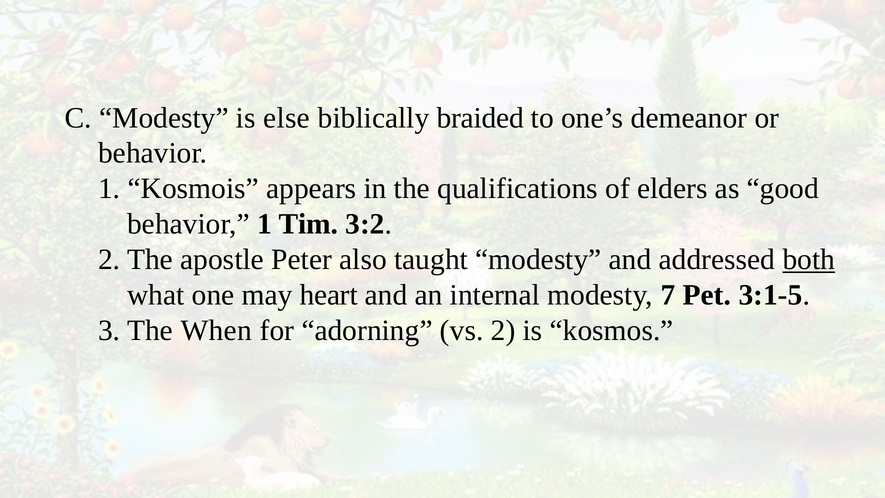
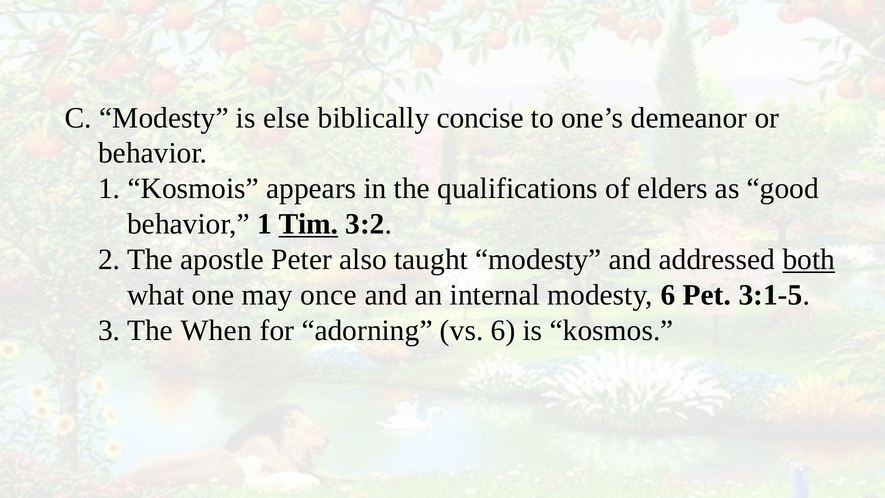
braided: braided -> concise (480, 118)
Tim underline: none -> present (308, 224)
heart: heart -> once (329, 295)
modesty 7: 7 -> 6 (668, 295)
vs 2: 2 -> 6 (503, 330)
